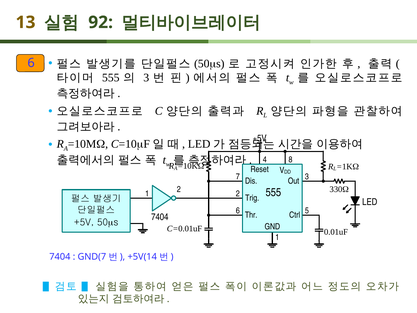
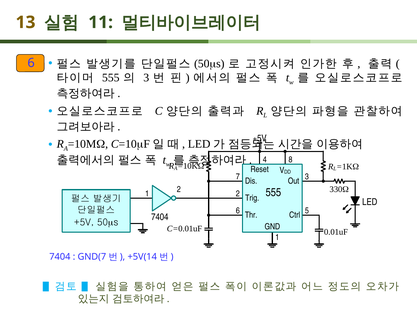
92: 92 -> 11 (101, 22)
